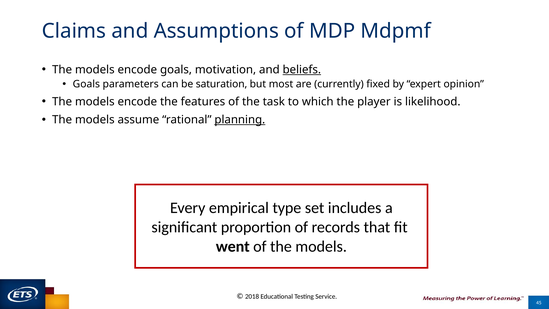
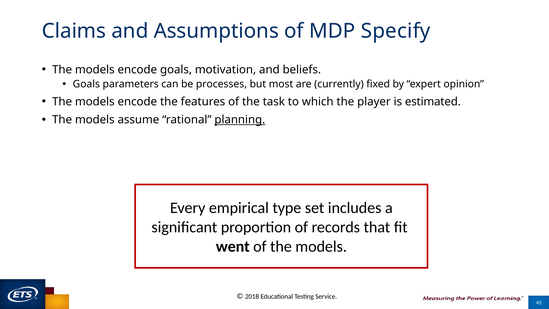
Mdpmf: Mdpmf -> Specify (396, 31)
beliefs underline: present -> none (302, 70)
saturation: saturation -> processes (221, 84)
likelihood: likelihood -> estimated (433, 102)
